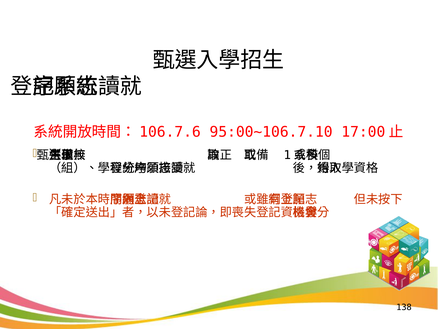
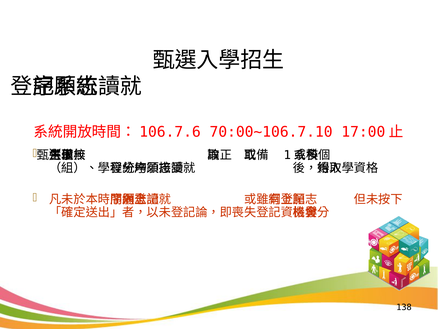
95:00~106.7.10: 95:00~106.7.10 -> 70:00~106.7.10 (271, 132)
